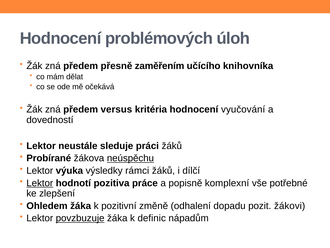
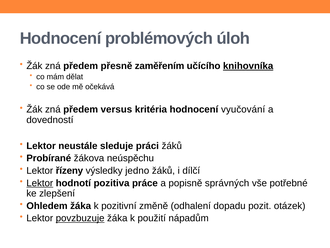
knihovníka underline: none -> present (248, 66)
neúspěchu underline: present -> none (130, 158)
výuka: výuka -> řízeny (69, 170)
rámci: rámci -> jedno (137, 170)
komplexní: komplexní -> správných (227, 183)
žákovi: žákovi -> otázek (290, 205)
definic: definic -> použití (152, 218)
